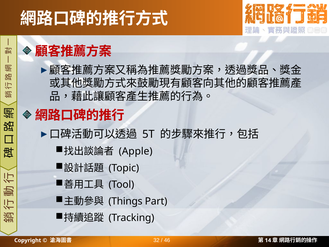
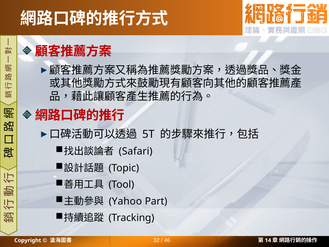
Apple: Apple -> Safari (136, 151)
Things: Things -> Yahoo (125, 201)
